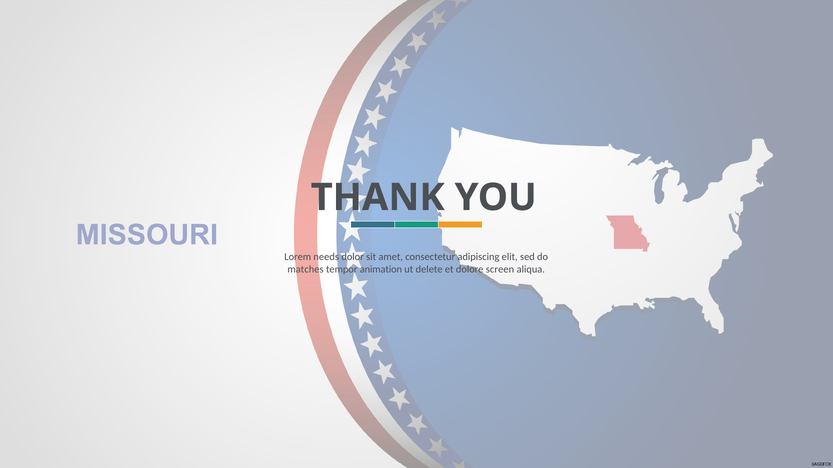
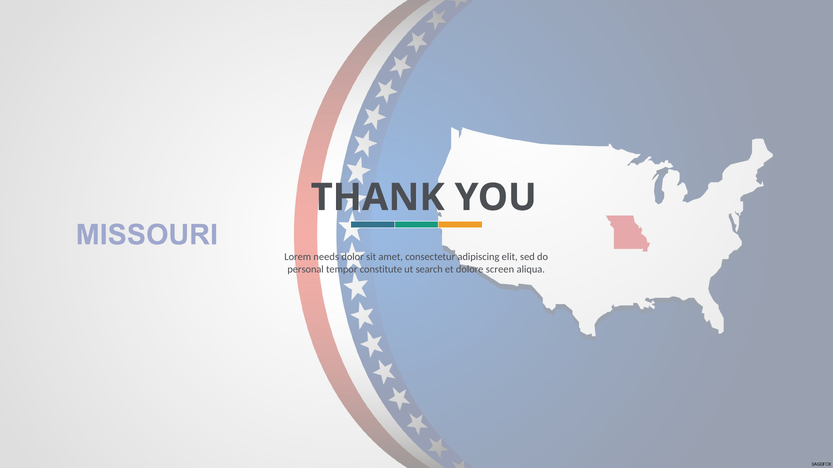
matches: matches -> personal (306, 270)
animation: animation -> constitute (381, 270)
delete: delete -> search (429, 270)
